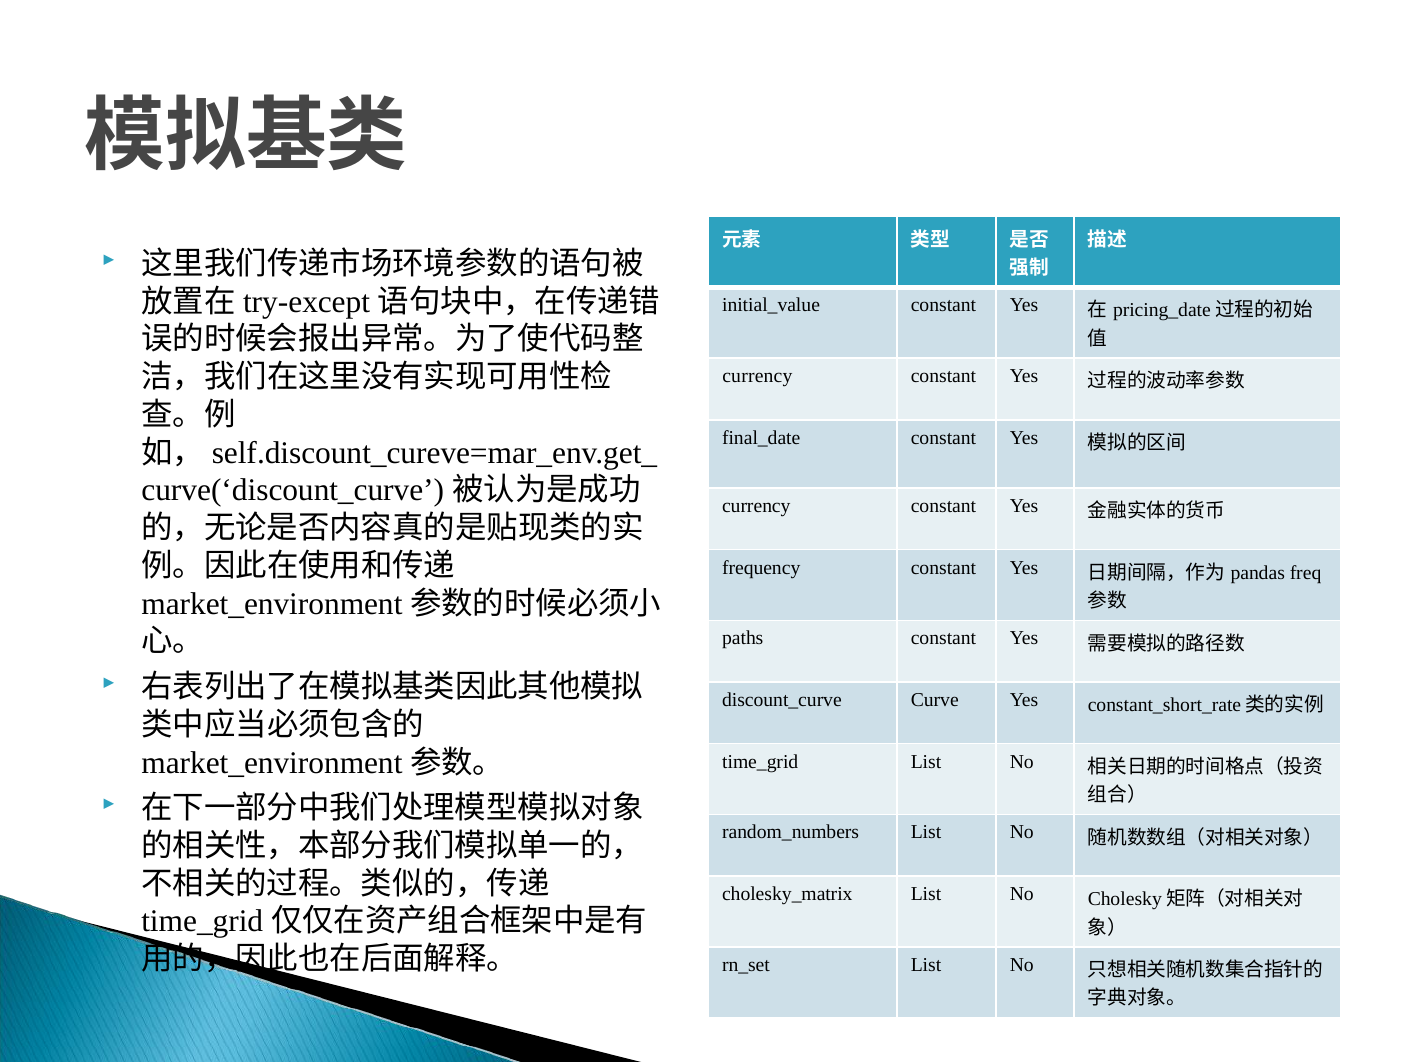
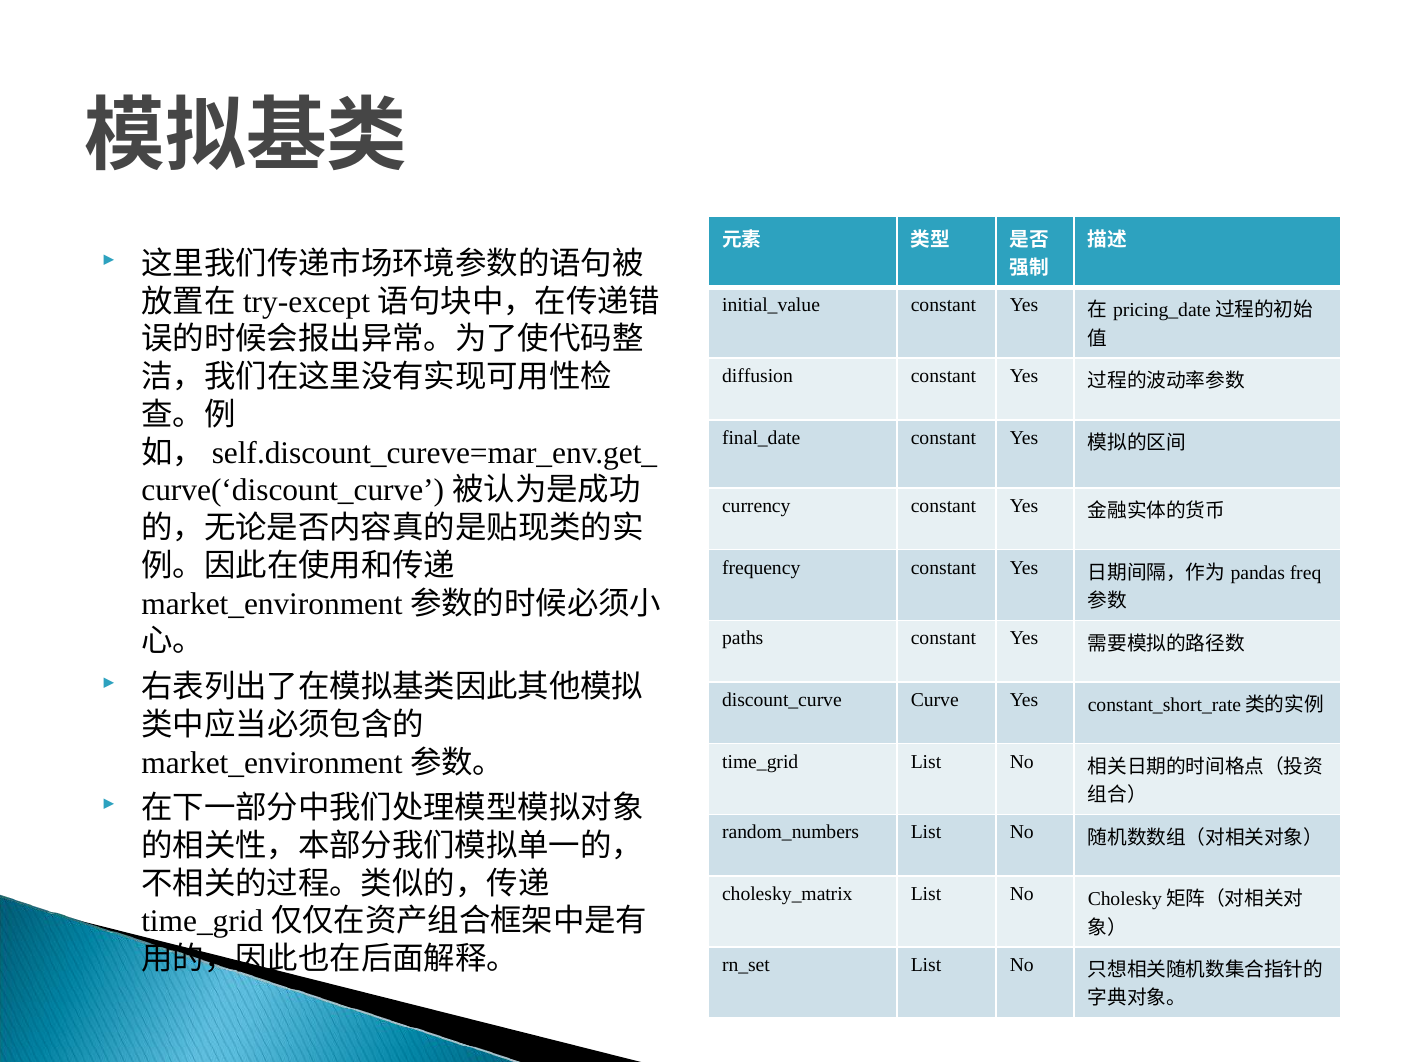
currency: currency -> diffusion (758, 376)
